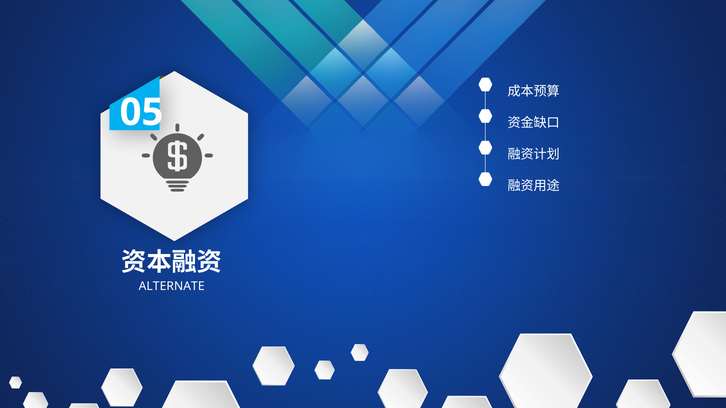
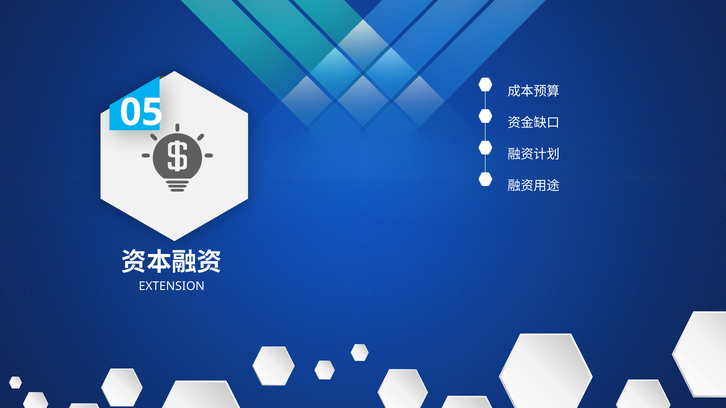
ALTERNATE: ALTERNATE -> EXTENSION (172, 287)
